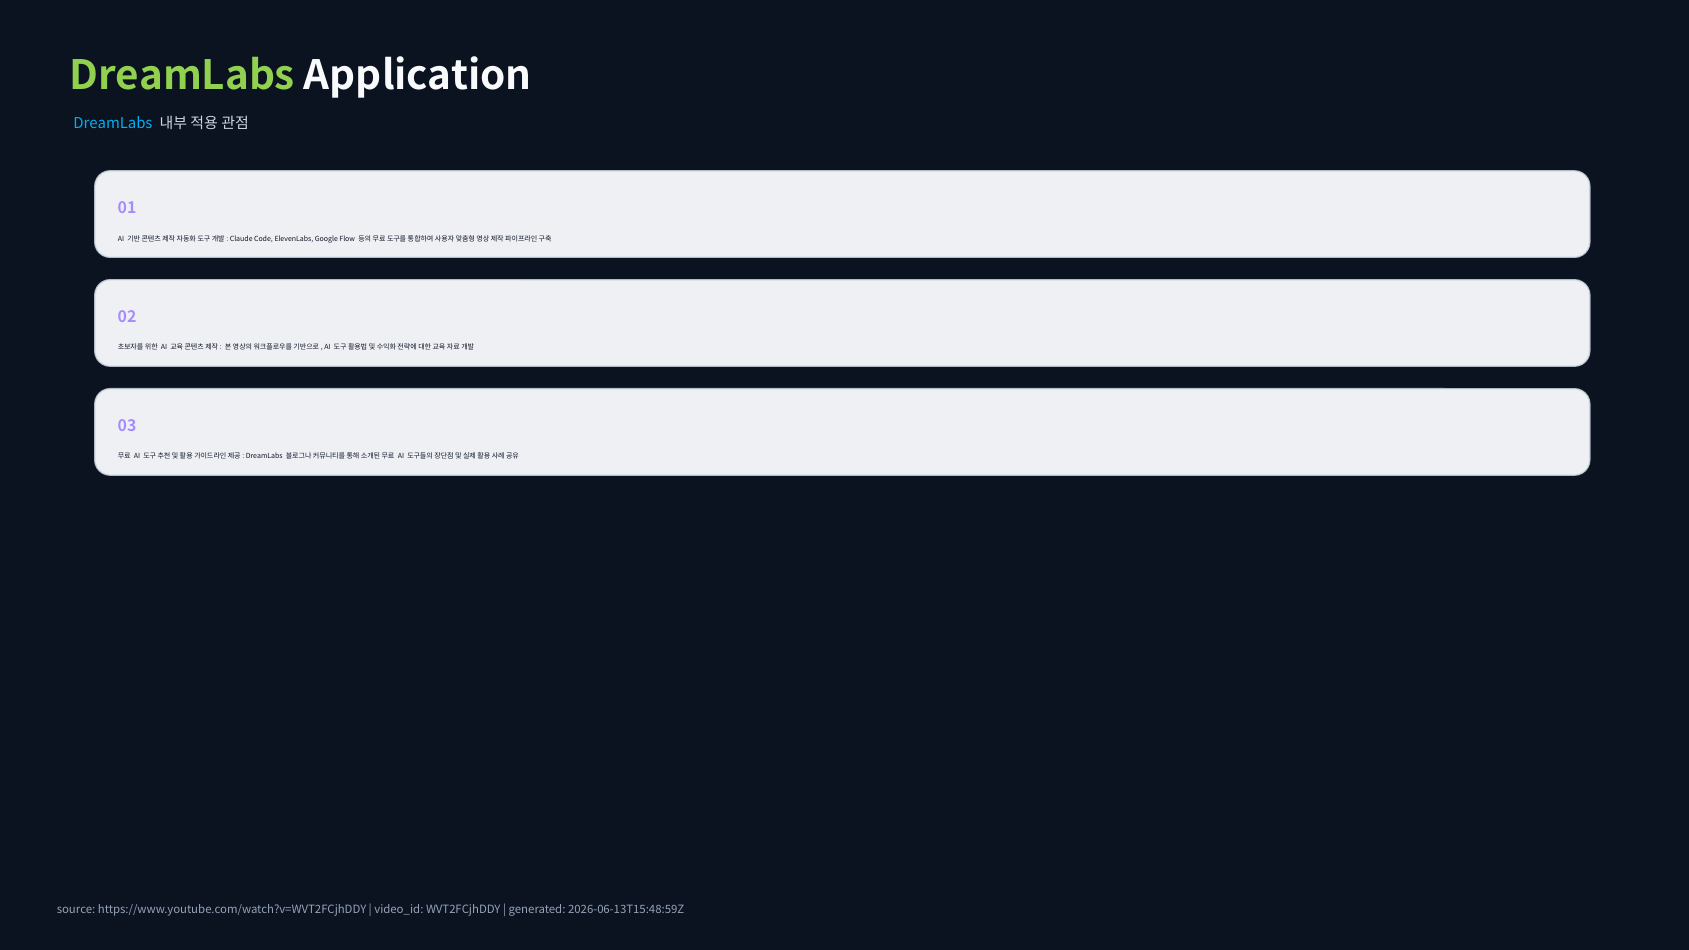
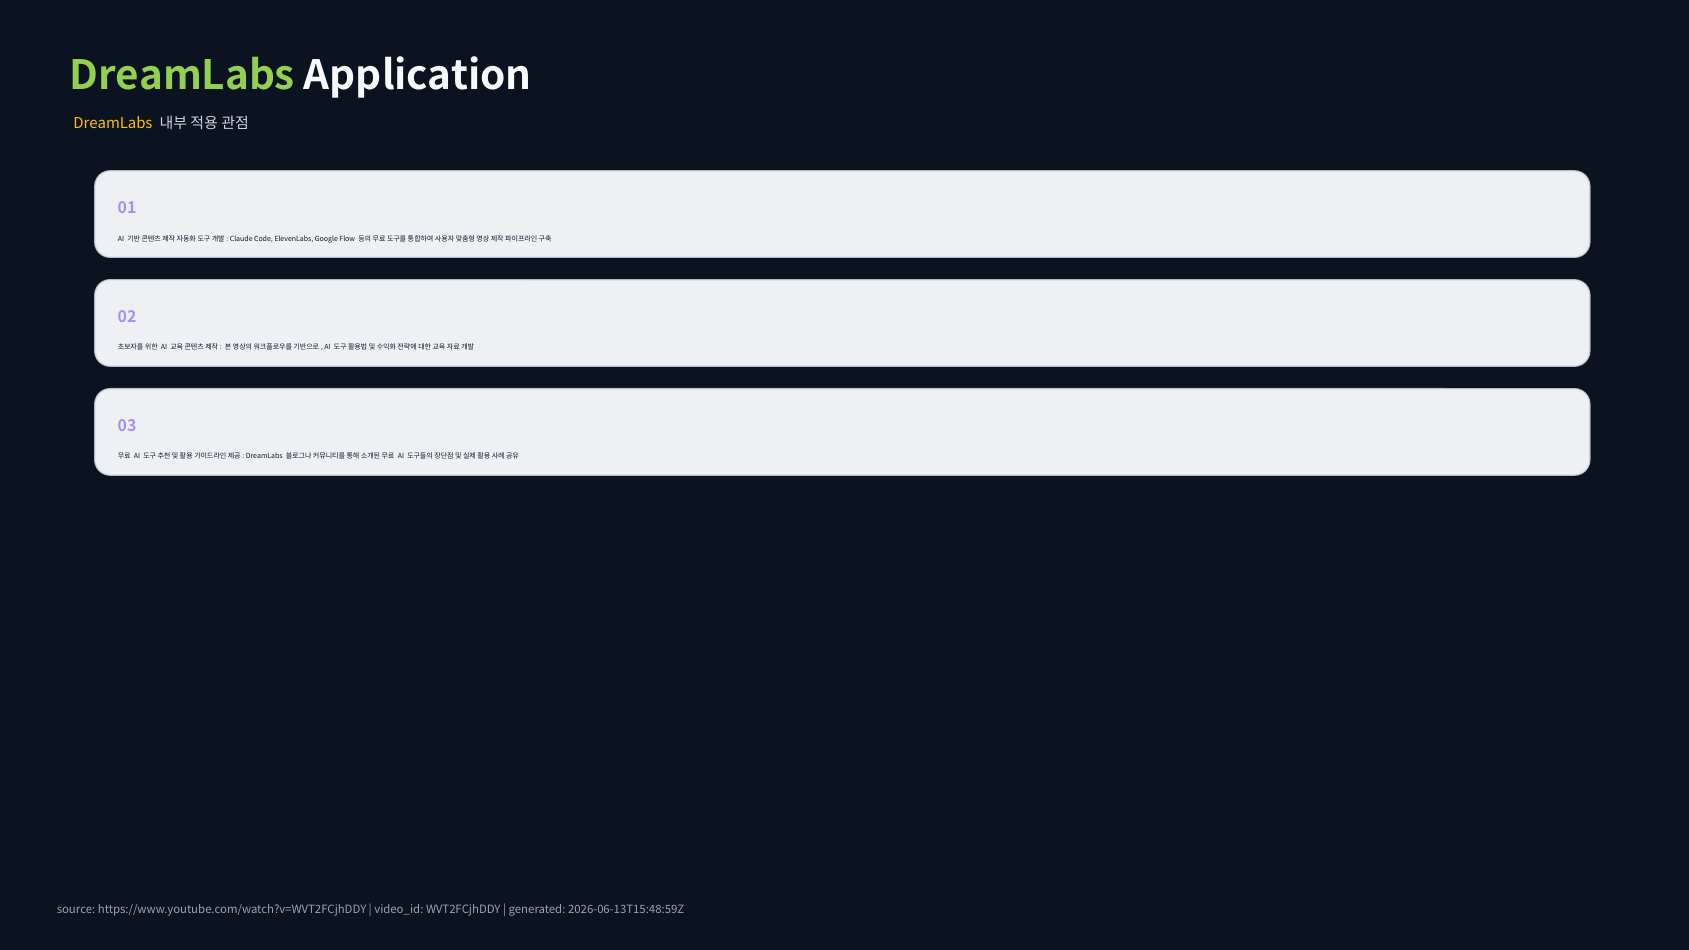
DreamLabs colour: light blue -> yellow (113, 124)
